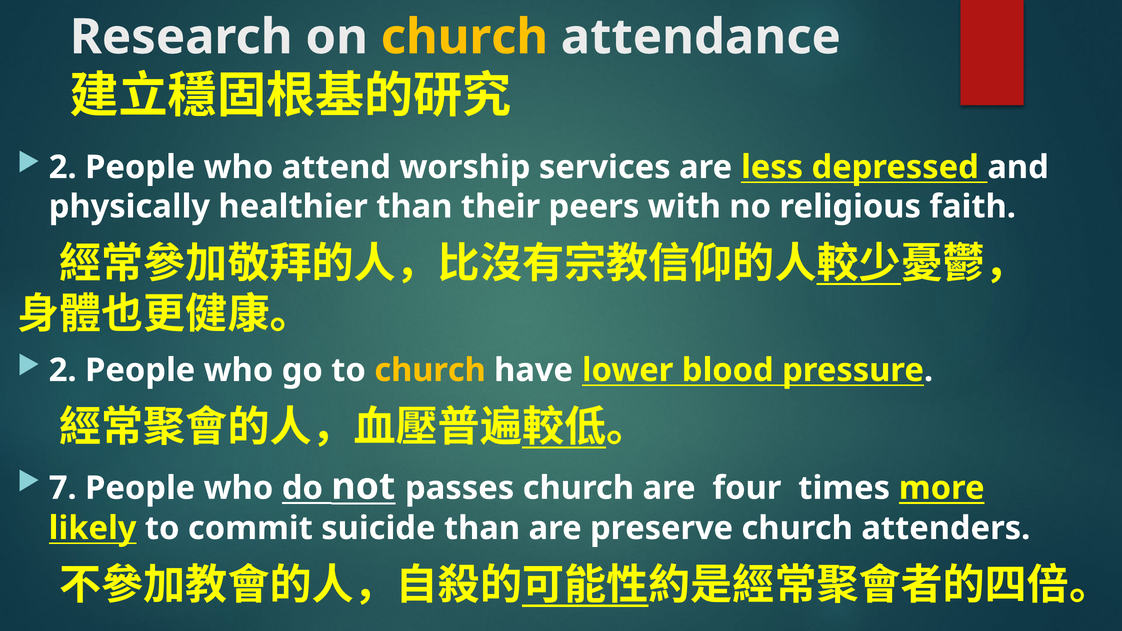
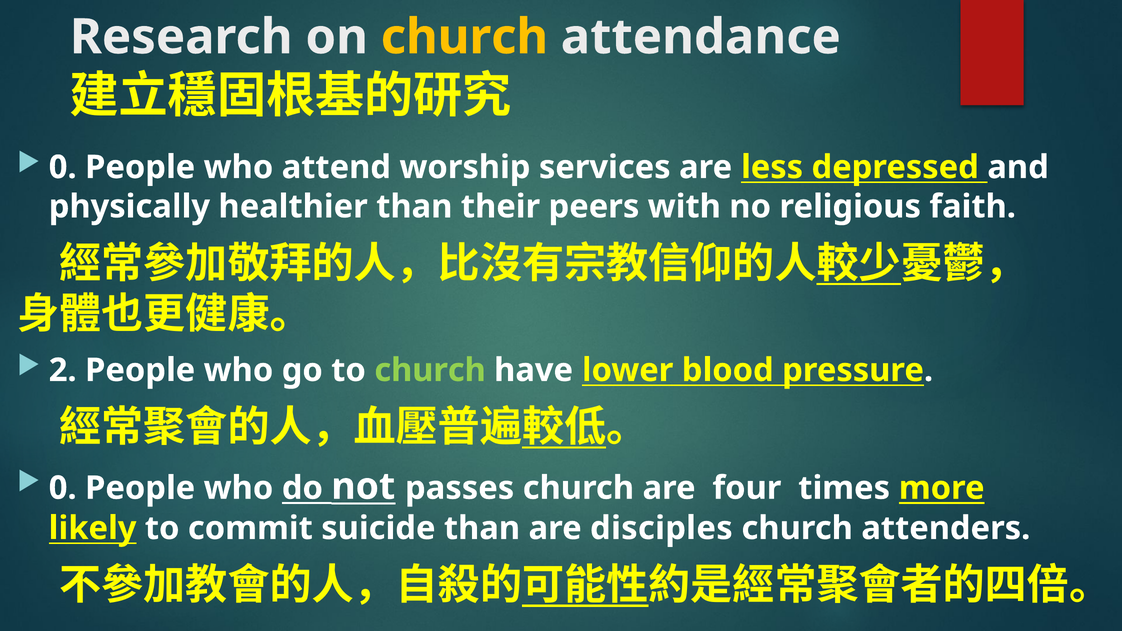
2: 2 -> 0 (63, 167)
church colour: yellow -> light green (430, 370)
7: 7 -> 0 (63, 488)
preserve: preserve -> disciples (661, 528)
